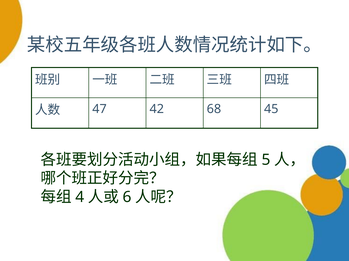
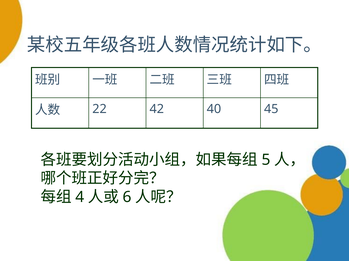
47: 47 -> 22 (100, 109)
68: 68 -> 40 (214, 109)
